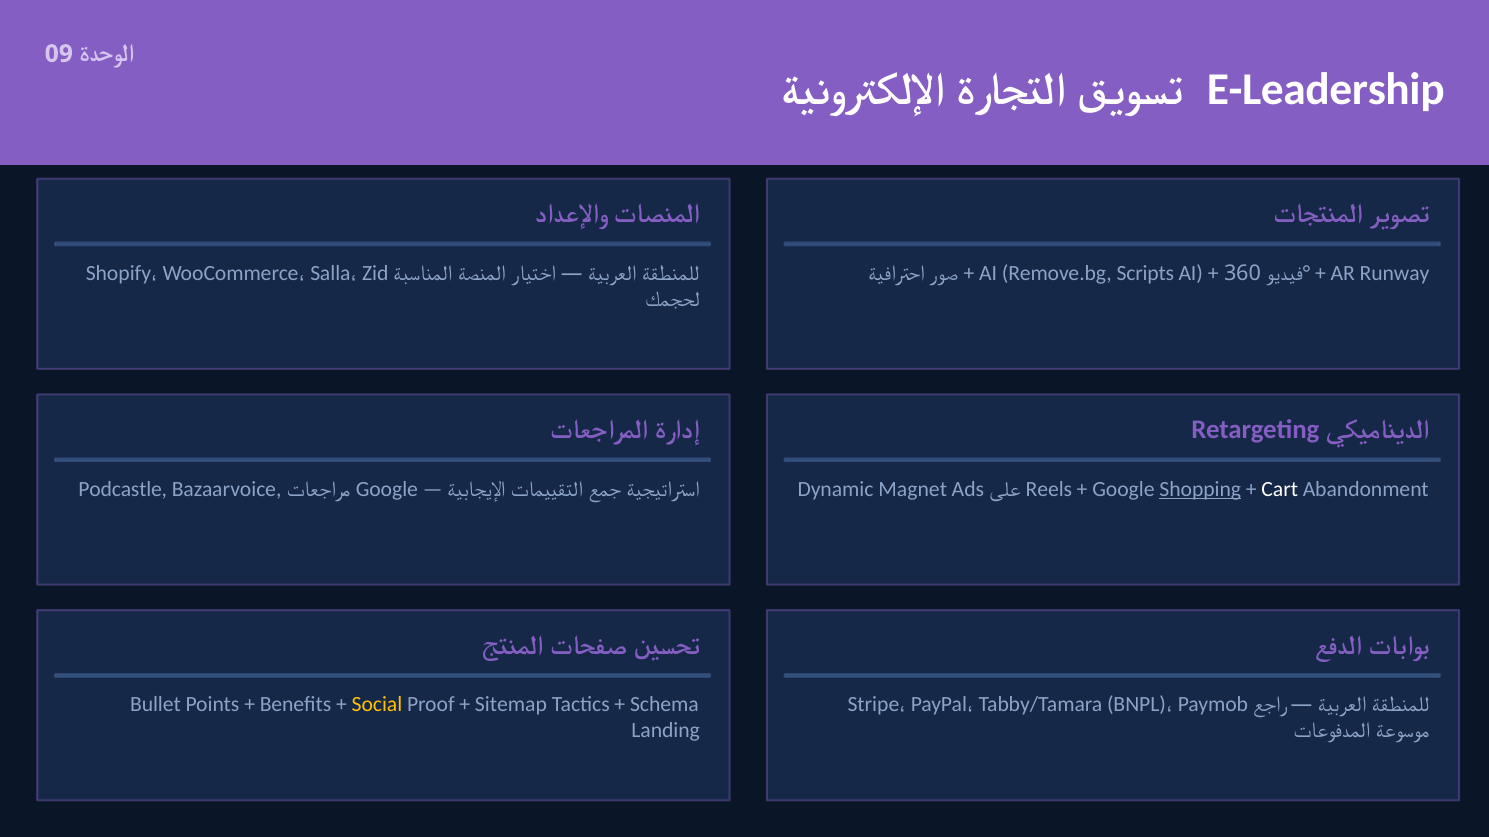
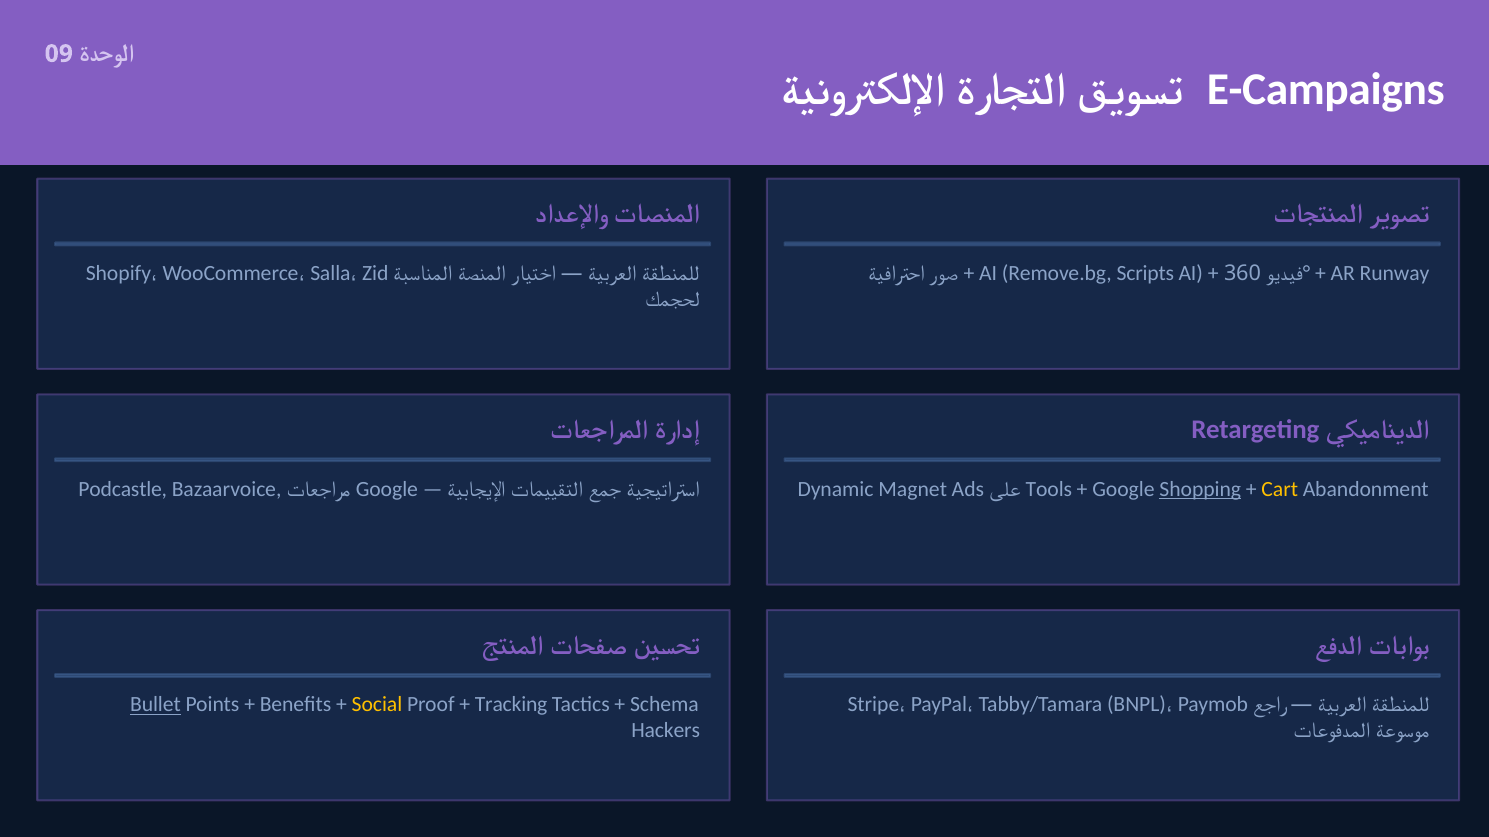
E-Leadership: E-Leadership -> E-Campaigns (1326, 90)
Reels: Reels -> Tools (1049, 489)
Cart colour: white -> yellow (1280, 489)
Bullet underline: none -> present (155, 705)
Sitemap: Sitemap -> Tracking (511, 705)
Landing: Landing -> Hackers (666, 731)
